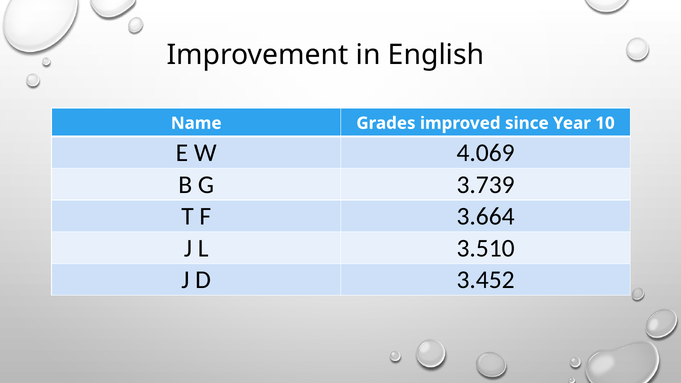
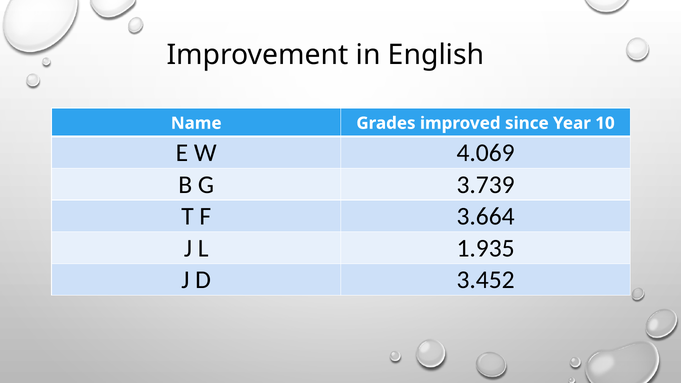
3.510: 3.510 -> 1.935 (486, 248)
